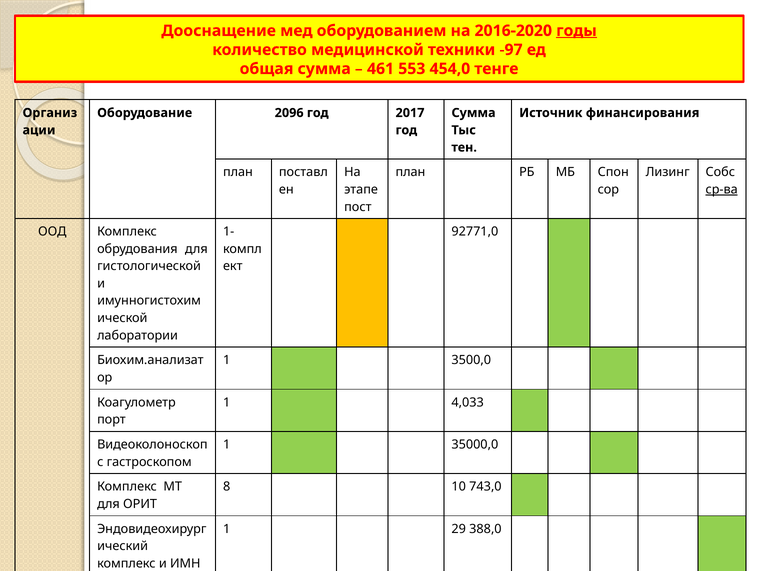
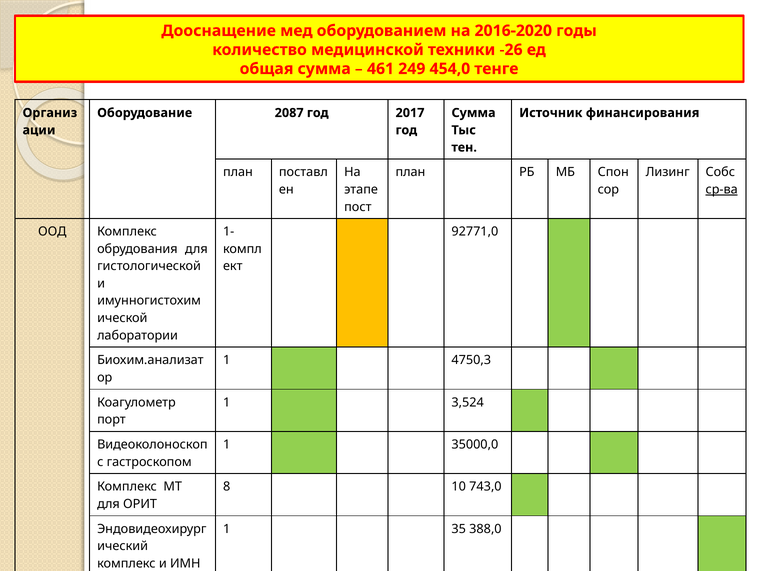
годы underline: present -> none (576, 31)
-97: -97 -> -26 (511, 50)
553: 553 -> 249 (412, 69)
2096: 2096 -> 2087 (289, 113)
3500,0: 3500,0 -> 4750,3 (471, 360)
4,033: 4,033 -> 3,524 (468, 402)
29: 29 -> 35 (459, 529)
